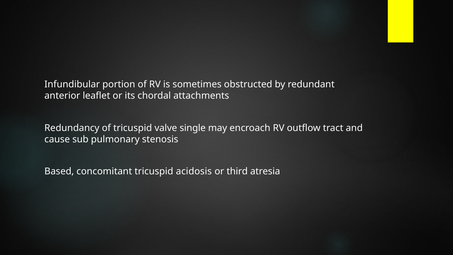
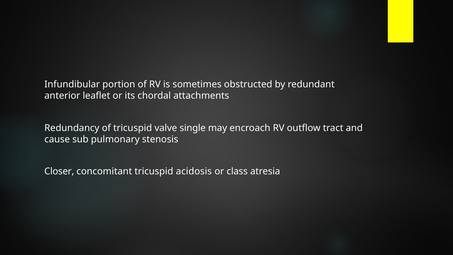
Based: Based -> Closer (59, 171)
third: third -> class (237, 171)
